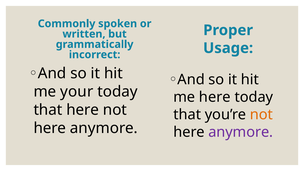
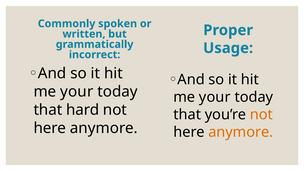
here: here -> your (215, 97)
that here: here -> hard (83, 110)
anymore colour: purple -> orange (241, 132)
